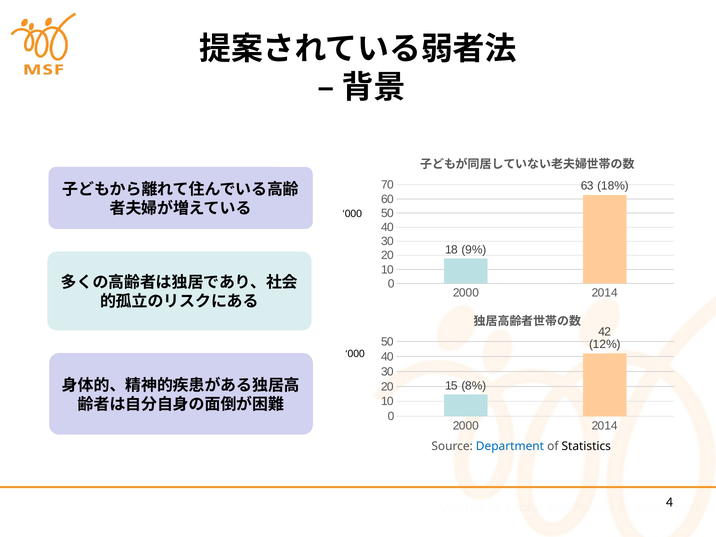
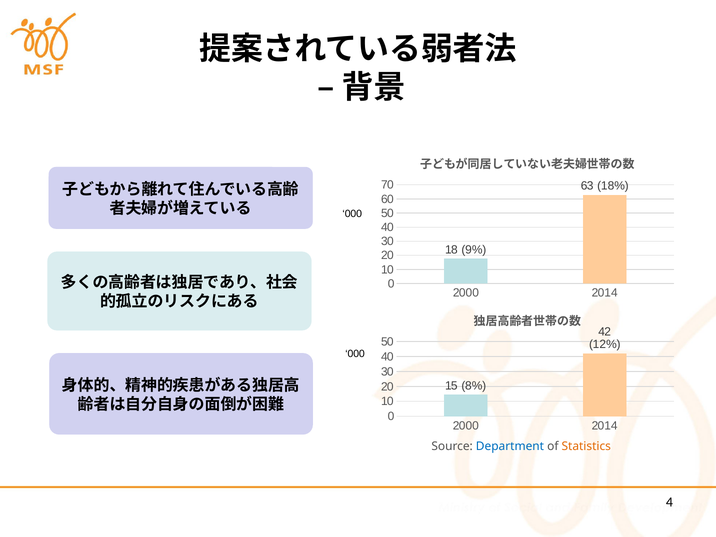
Statistics colour: black -> orange (586, 447)
